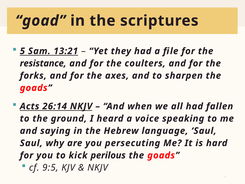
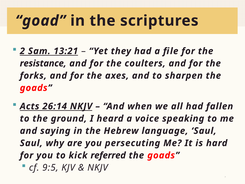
5: 5 -> 2 (22, 51)
perilous: perilous -> referred (108, 155)
